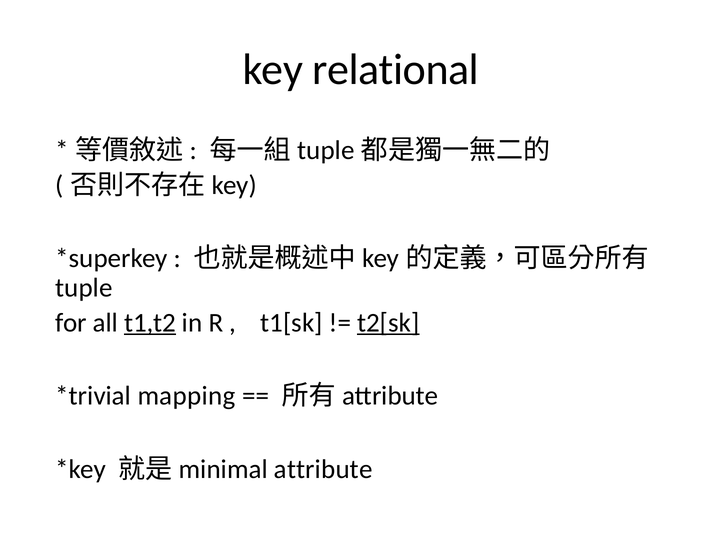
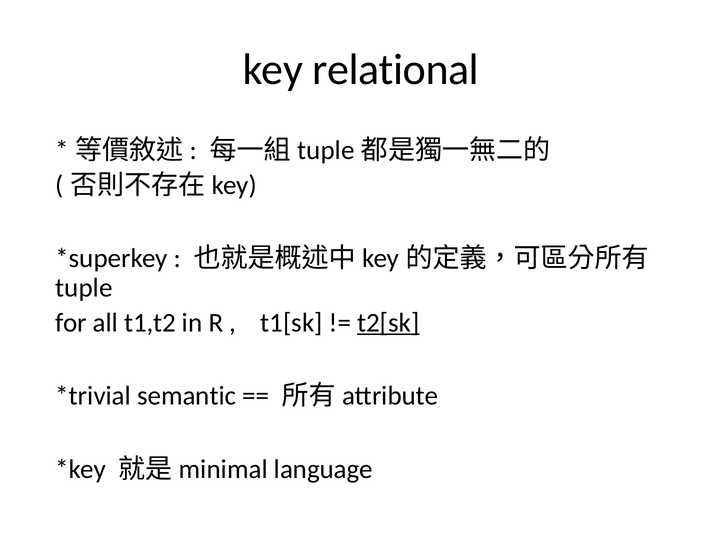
t1,t2 underline: present -> none (150, 323)
mapping: mapping -> semantic (187, 396)
attribute: attribute -> language (323, 469)
